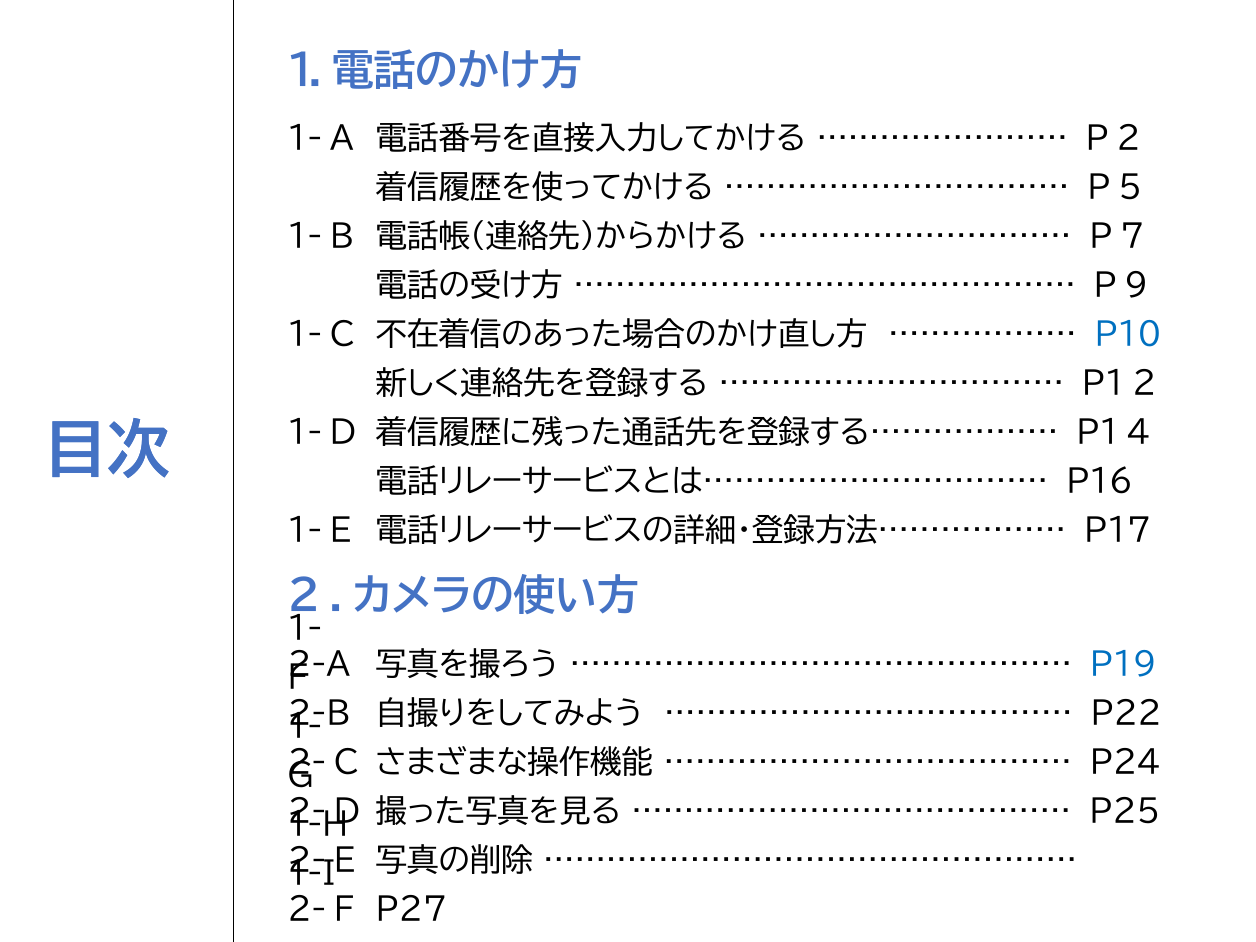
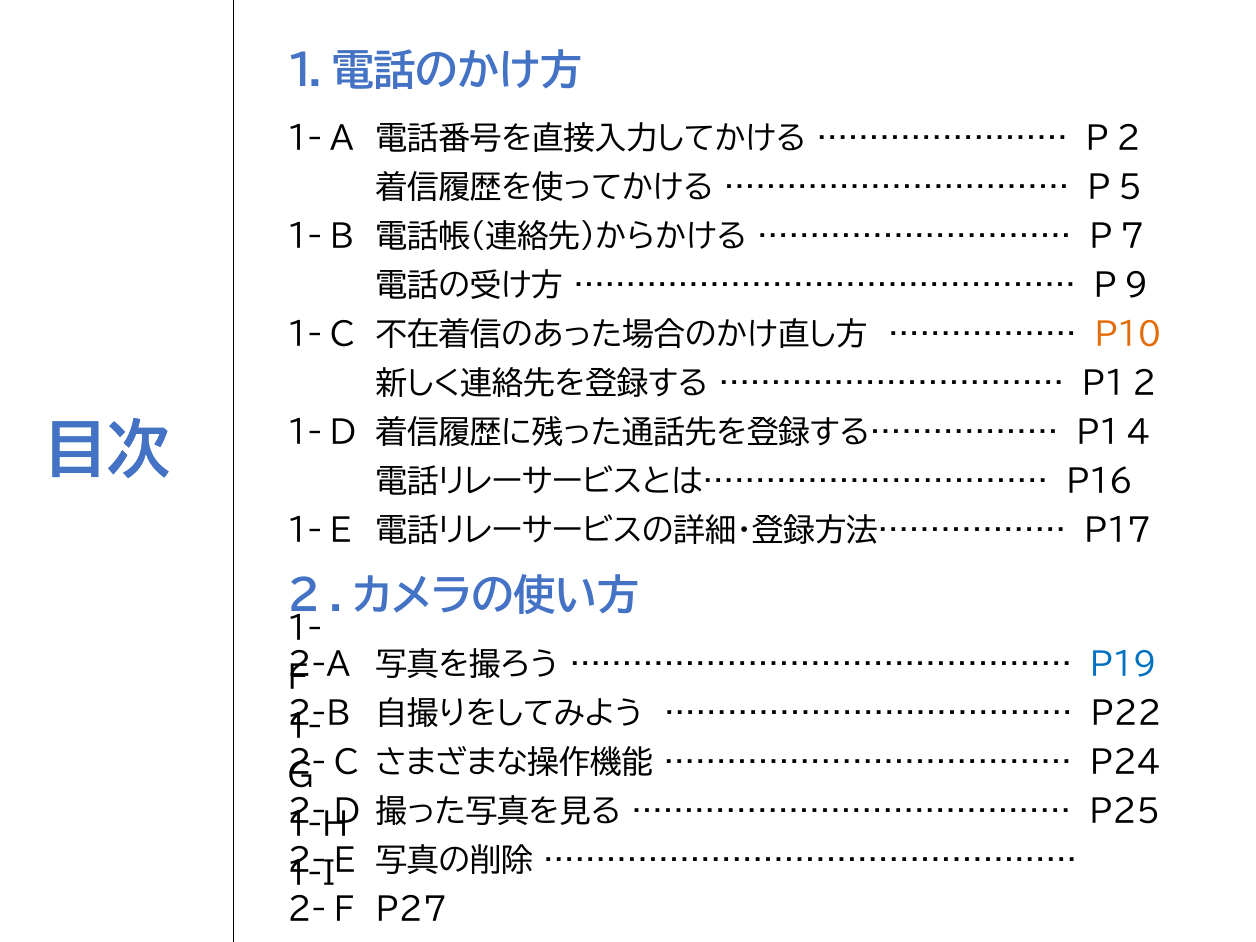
P10 colour: blue -> orange (1128, 335)
